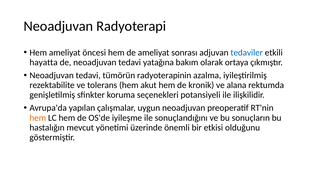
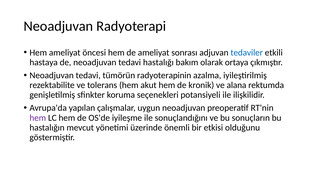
hayatta: hayatta -> hastaya (44, 62)
yatağına: yatağına -> hastalığı (158, 62)
hem colour: orange -> purple (38, 118)
